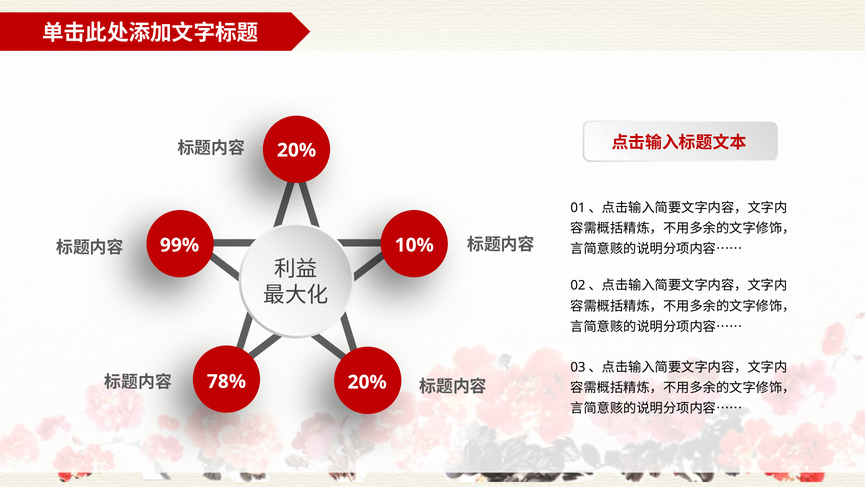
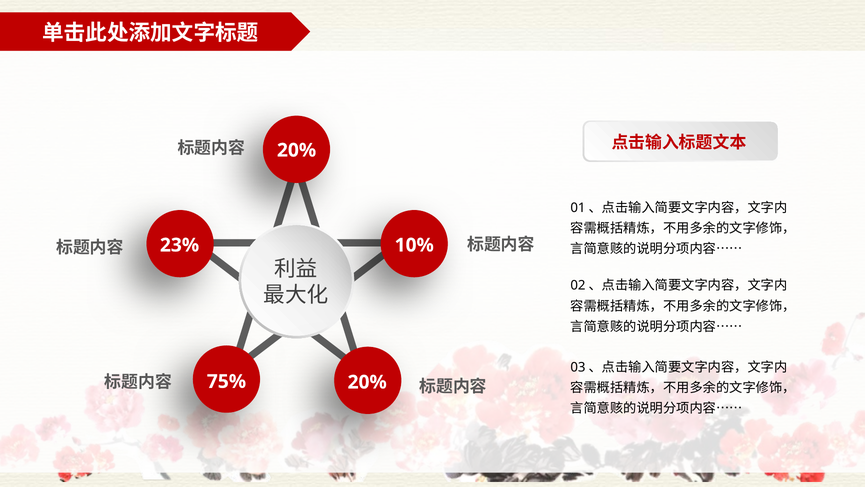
99%: 99% -> 23% (180, 245)
78%: 78% -> 75% (226, 381)
